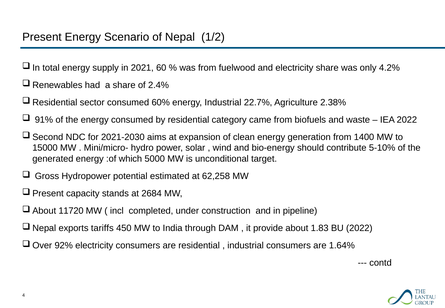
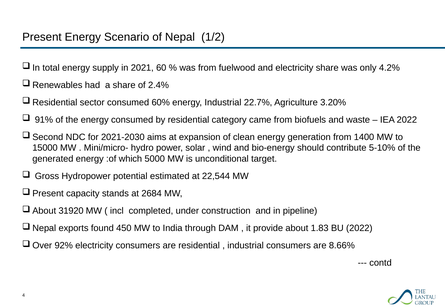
2.38%: 2.38% -> 3.20% (333, 102)
62,258: 62,258 -> 22,544 (216, 176)
11720: 11720 -> 31920 (71, 211)
tariffs: tariffs -> found (102, 228)
1.64%: 1.64% -> 8.66% (342, 246)
